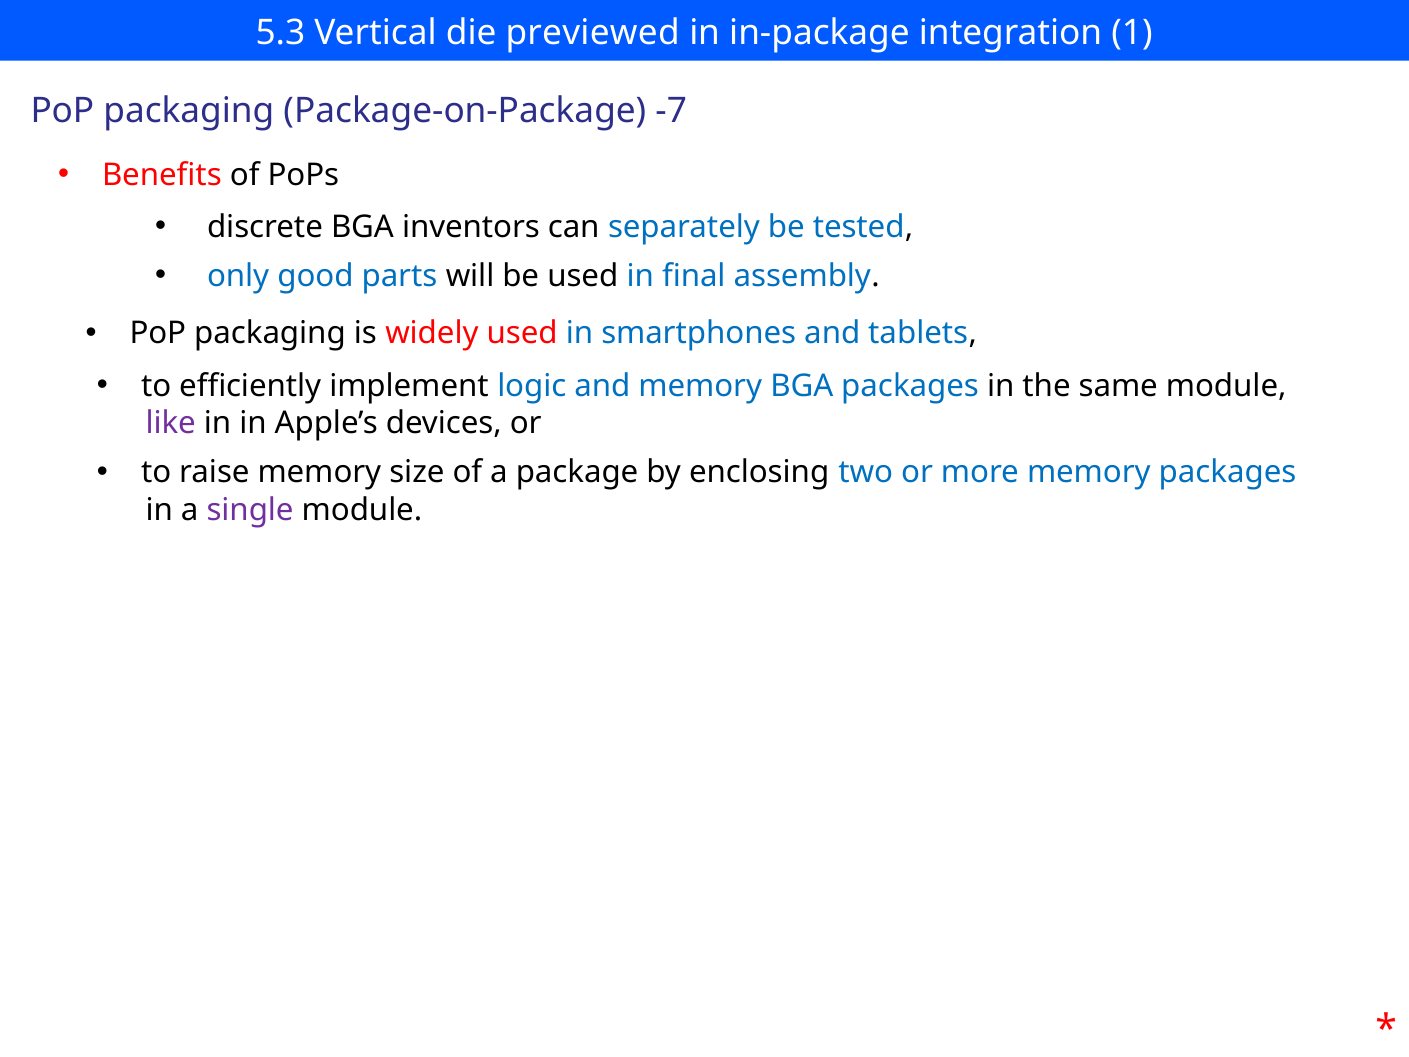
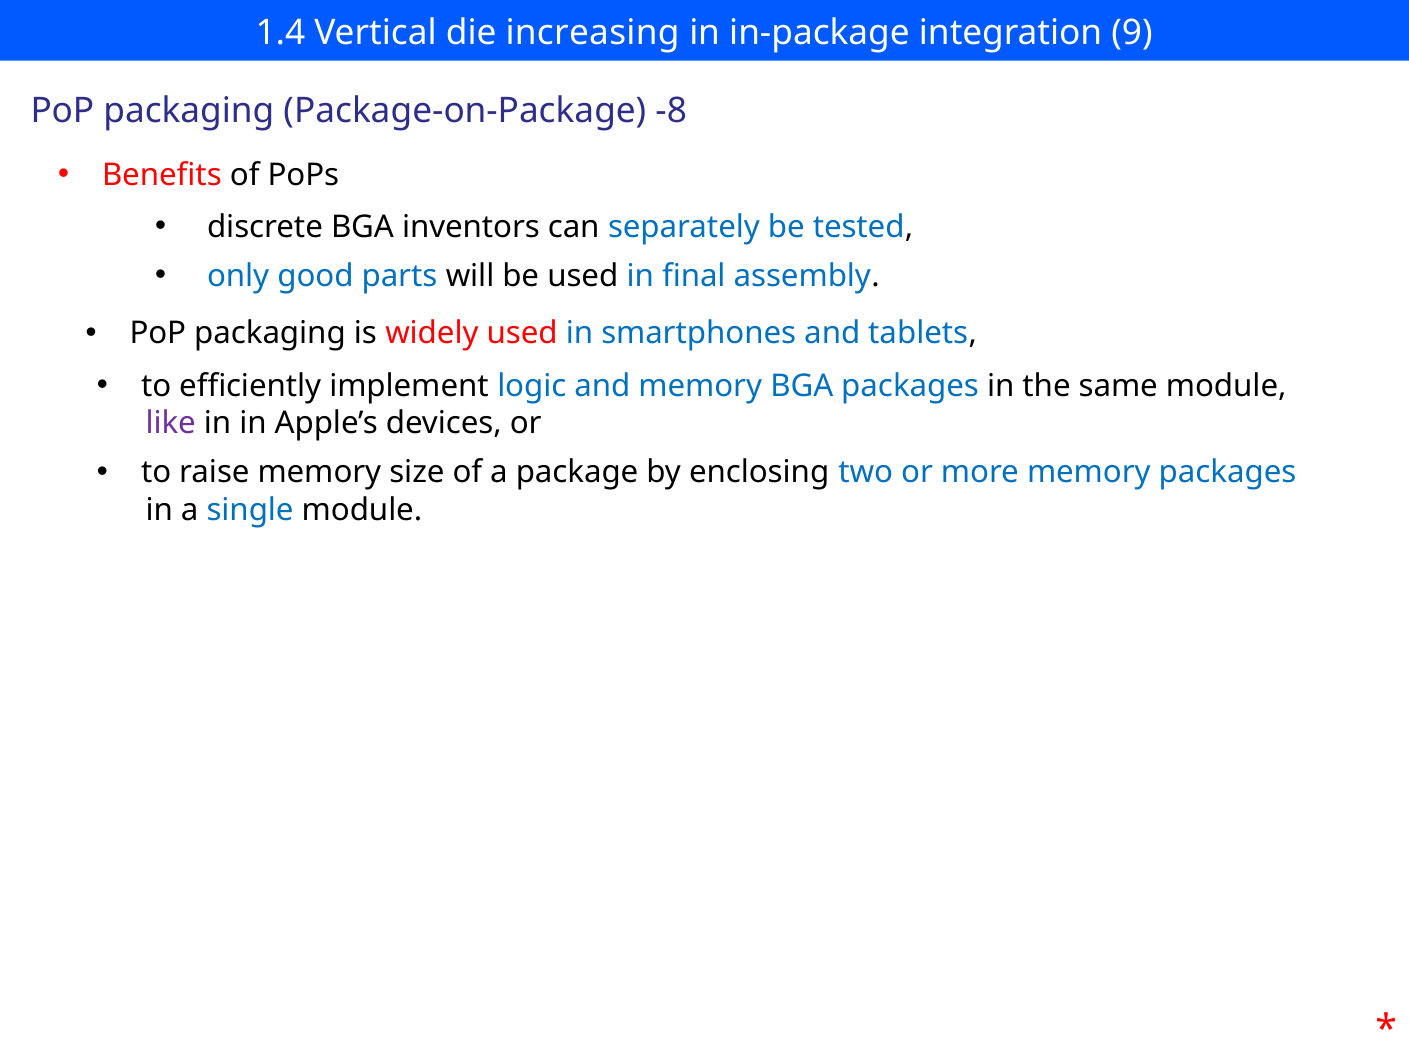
5.3: 5.3 -> 1.4 (280, 33)
previewed: previewed -> increasing (593, 33)
1: 1 -> 9 (1132, 33)
-7: -7 -> -8 (671, 111)
single colour: purple -> blue (250, 510)
